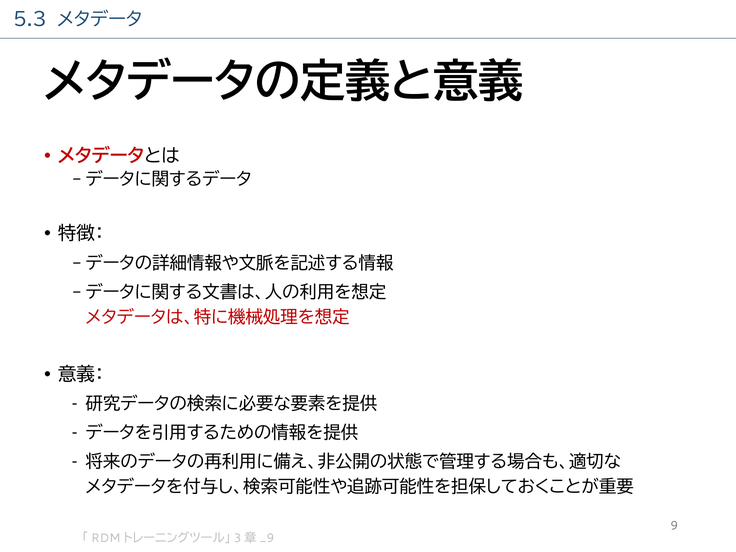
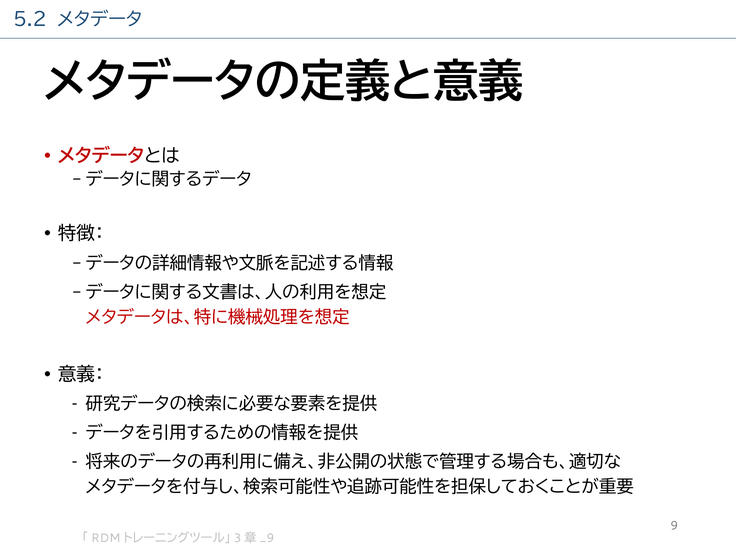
5.3: 5.3 -> 5.2 (30, 20)
